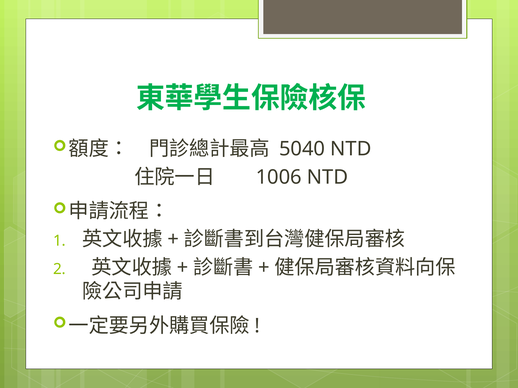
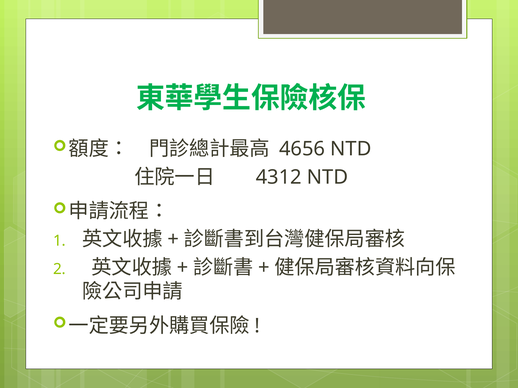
5040: 5040 -> 4656 (302, 149)
1006: 1006 -> 4312 (279, 177)
